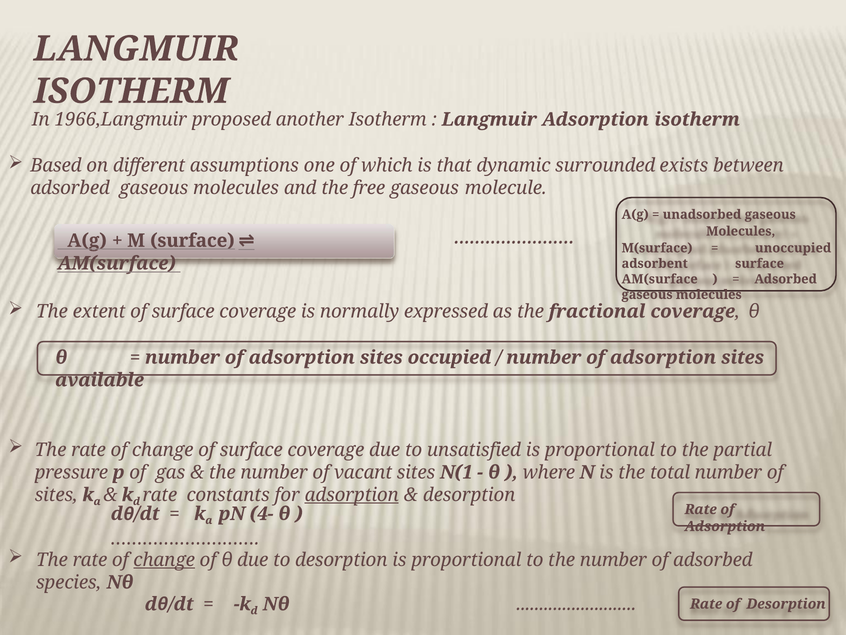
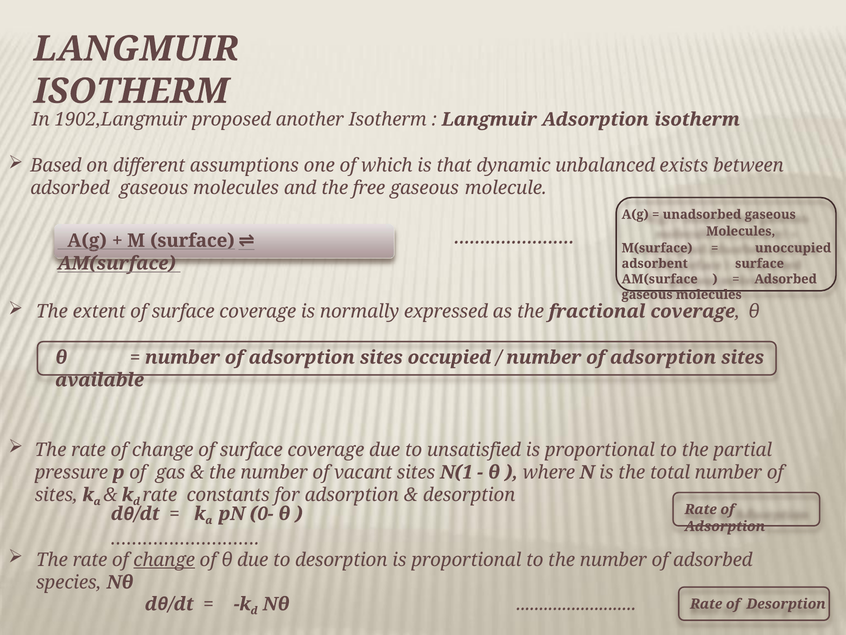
1966,Langmuir: 1966,Langmuir -> 1902,Langmuir (121, 119)
surrounded: surrounded -> unbalanced (605, 165)
adsorption underline: present -> none (352, 495)
4-: 4- -> 0- (262, 513)
